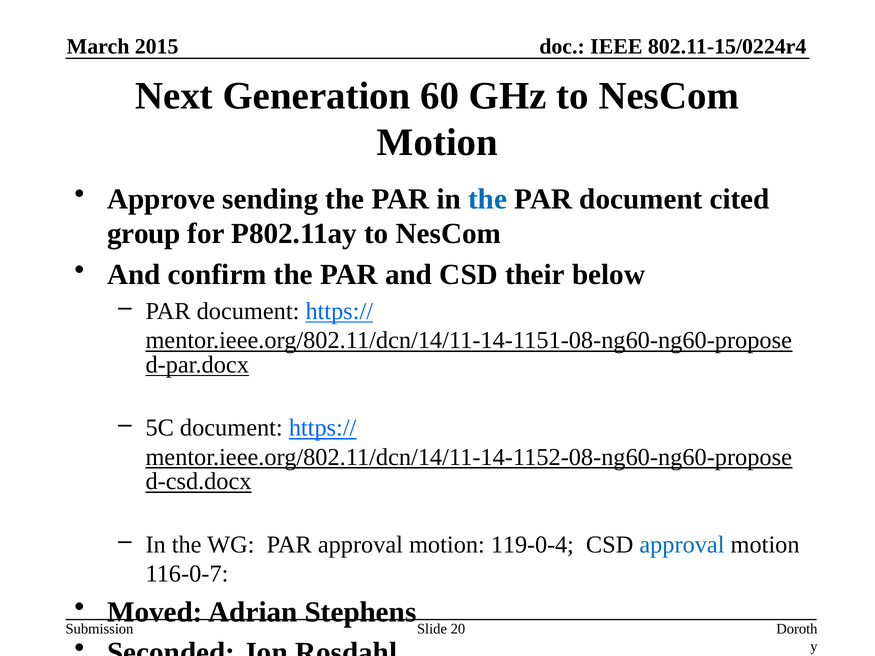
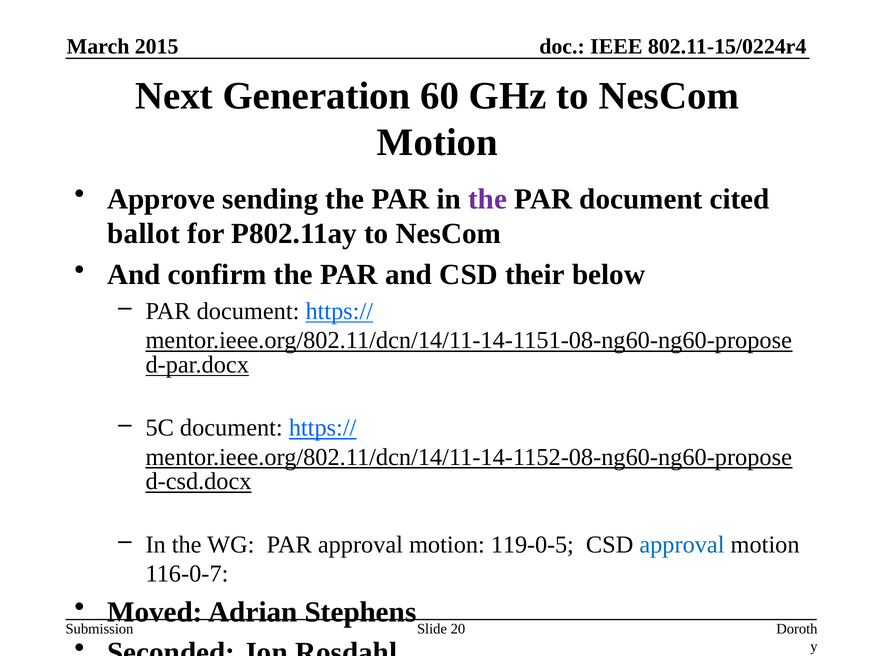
the colour: blue -> purple (488, 199)
group: group -> ballot (144, 234)
119-0-4: 119-0-4 -> 119-0-5 (532, 545)
